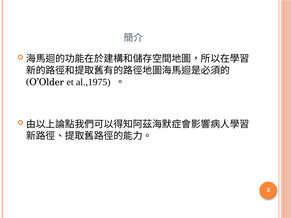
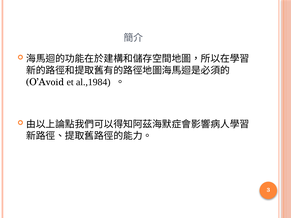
O’Older: O’Older -> O’Avoid (45, 82)
al.,1975: al.,1975 -> al.,1984 (93, 82)
